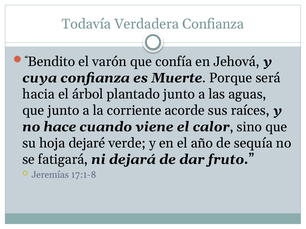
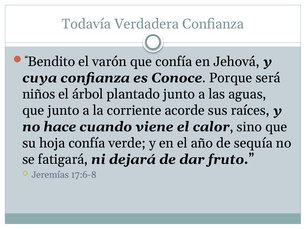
Muerte: Muerte -> Conoce (177, 78)
hacia: hacia -> niños (39, 94)
hoja dejaré: dejaré -> confía (87, 143)
17:1-8: 17:1-8 -> 17:6-8 (84, 175)
